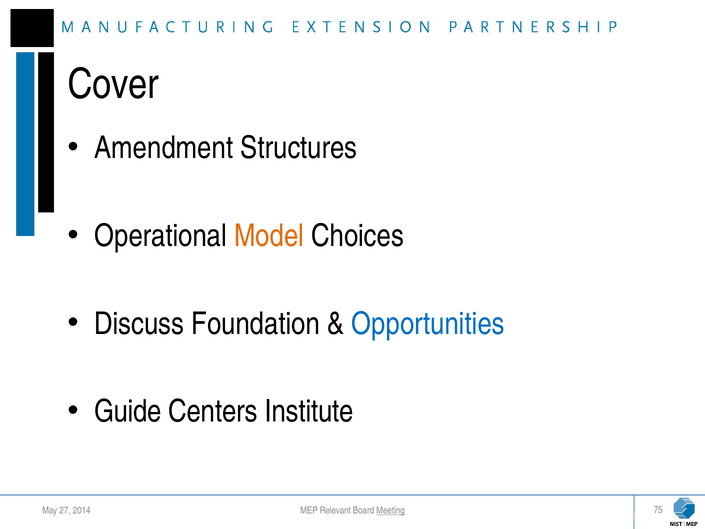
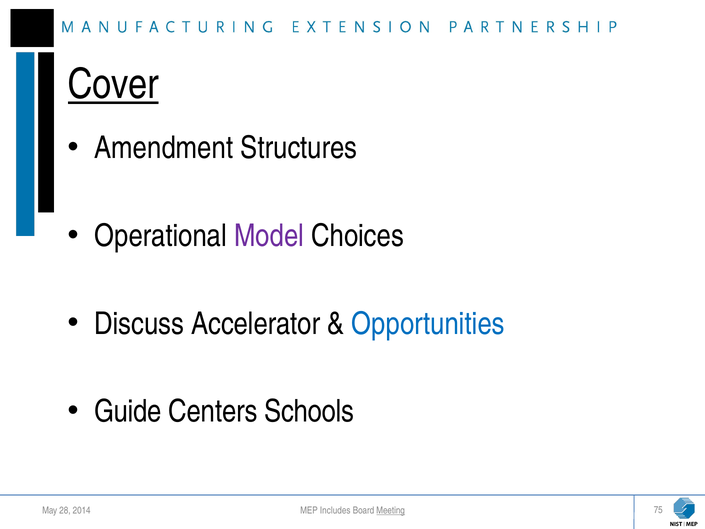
Cover underline: none -> present (113, 84)
Model colour: orange -> purple (269, 236)
Foundation: Foundation -> Accelerator (256, 324)
Institute: Institute -> Schools (309, 411)
27: 27 -> 28 (65, 510)
Relevant: Relevant -> Includes (335, 510)
